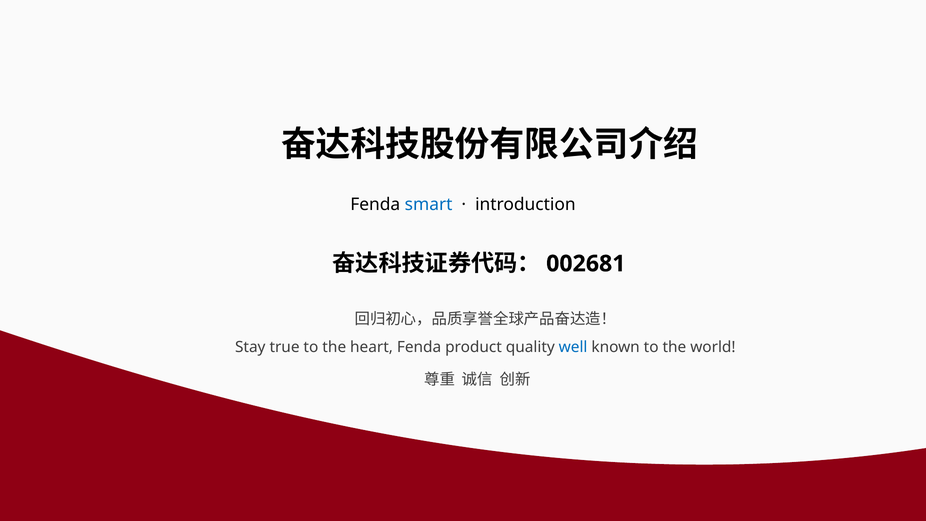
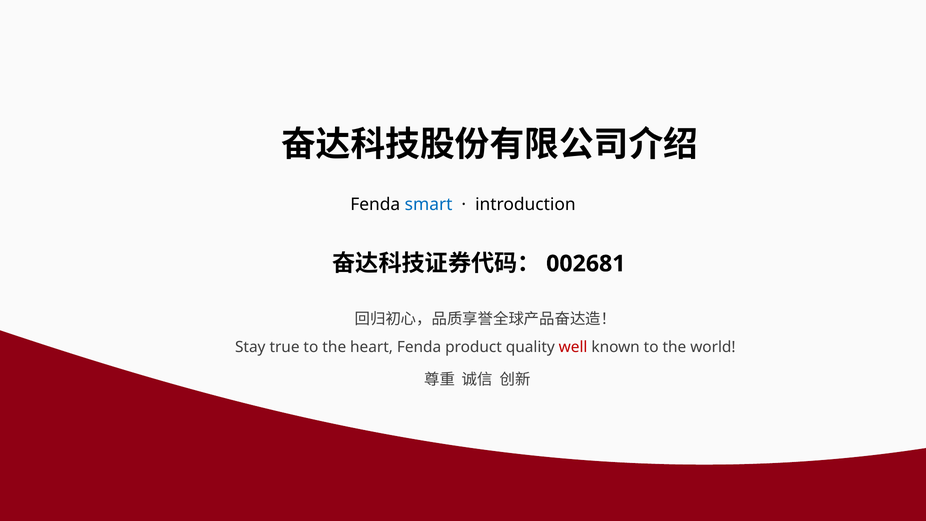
well colour: blue -> red (573, 347)
